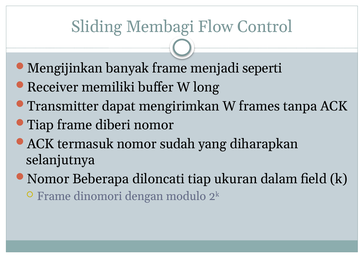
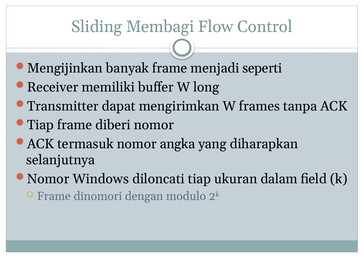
sudah: sudah -> angka (178, 144)
Beberapa: Beberapa -> Windows (101, 179)
